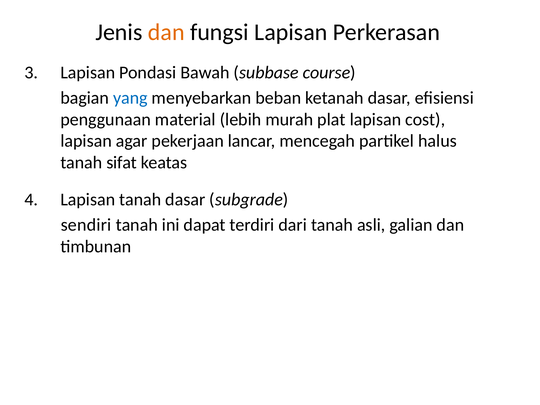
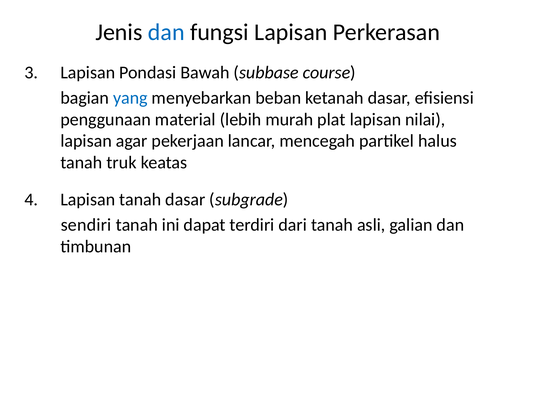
dan colour: orange -> blue (166, 32)
cost: cost -> nilai (425, 119)
sifat: sifat -> truk (122, 163)
